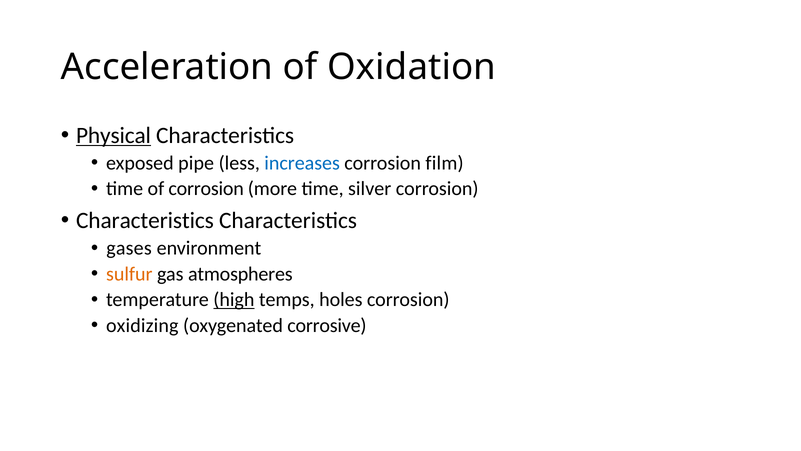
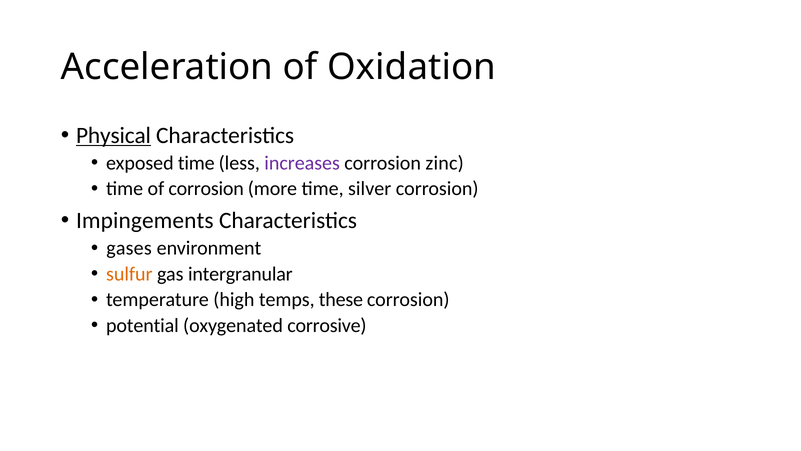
exposed pipe: pipe -> time (196, 163)
increases colour: blue -> purple (302, 163)
film: film -> zinc (445, 163)
Characteristics: Characteristics -> Impingements (145, 220)
atmospheres: atmospheres -> intergranular (240, 274)
high underline: present -> none (234, 300)
holes: holes -> these (341, 300)
oxidizing: oxidizing -> potential (142, 325)
